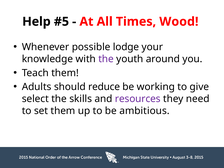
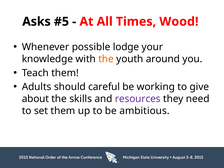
Help: Help -> Asks (36, 22)
the colour: purple -> orange (106, 59)
reduce: reduce -> careful (104, 87)
select: select -> about (35, 99)
